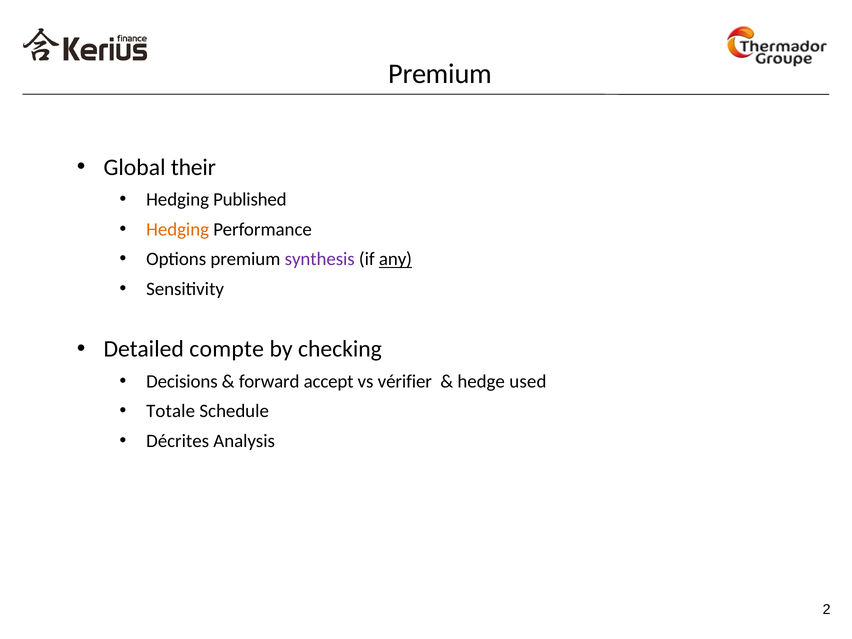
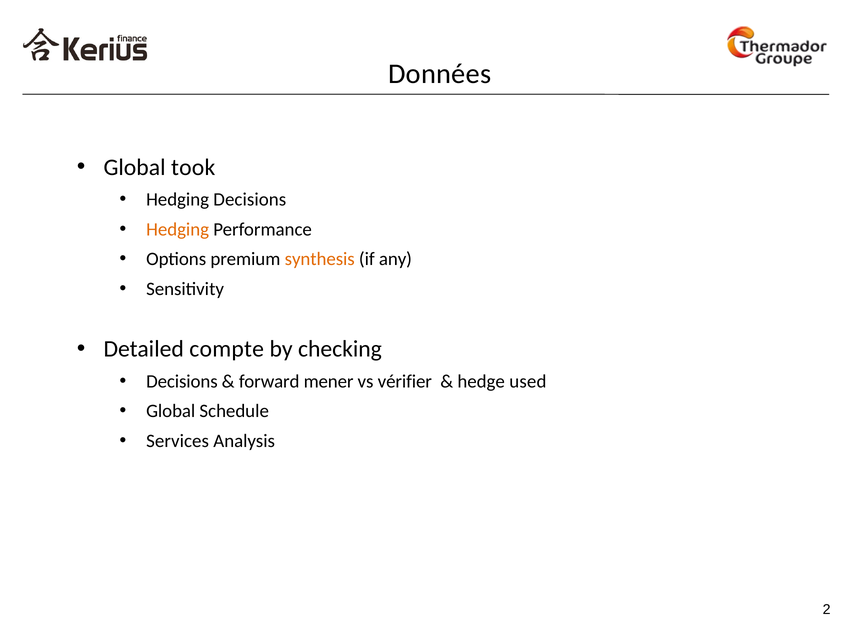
Premium: Premium -> Données (440, 74)
their: their -> took (193, 167)
Hedging Published: Published -> Decisions (250, 200)
synthesis colour: purple -> orange (320, 259)
any underline: present -> none (395, 259)
accept: accept -> mener (329, 381)
Totale: Totale -> Global (171, 411)
Décrites: Décrites -> Services (178, 441)
